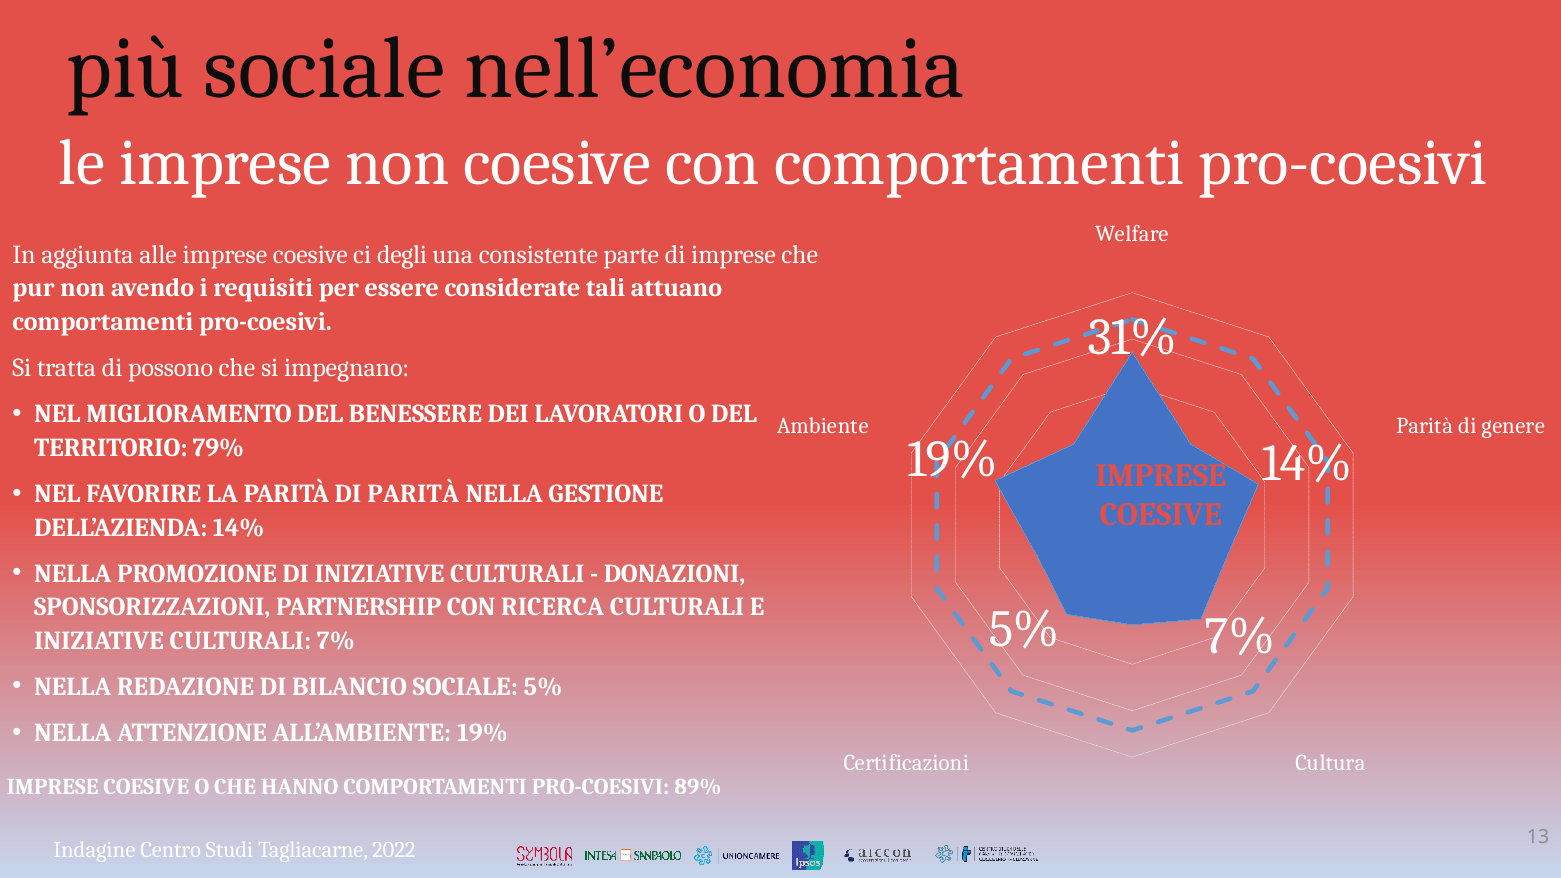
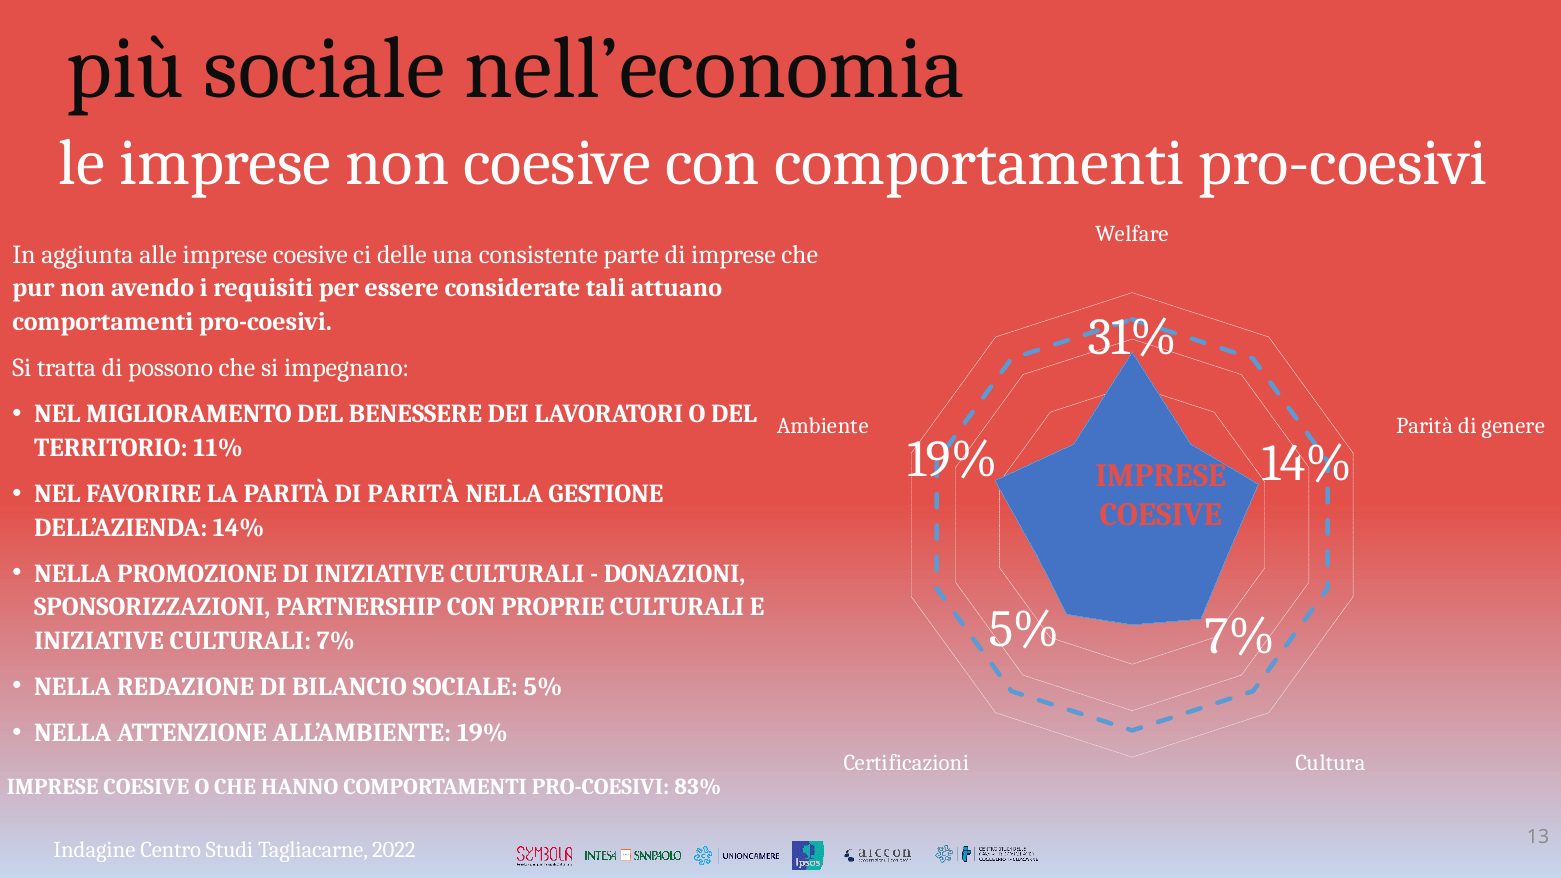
degli: degli -> delle (402, 255)
79%: 79% -> 11% (218, 448)
RICERCA: RICERCA -> PROPRIE (553, 607)
89%: 89% -> 83% (698, 787)
